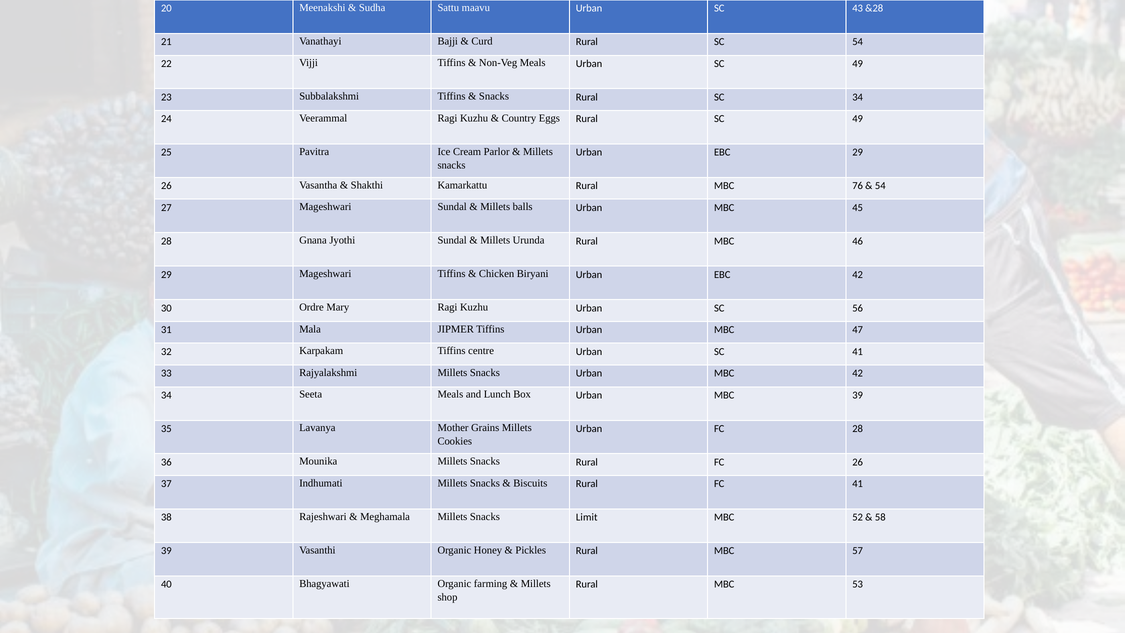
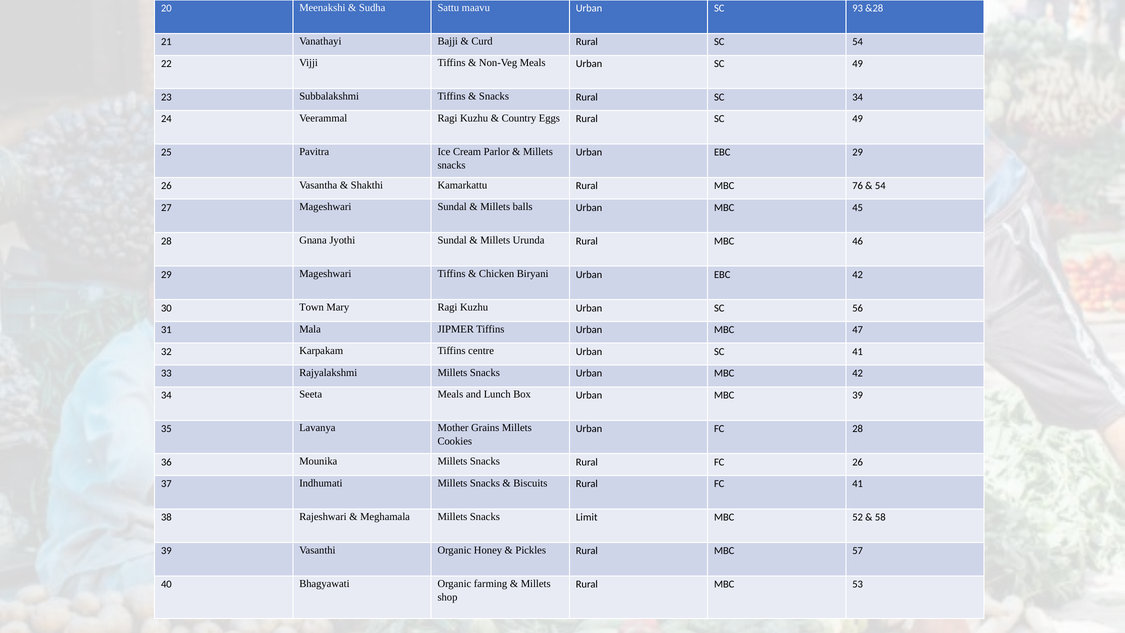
43: 43 -> 93 (858, 8)
Ordre: Ordre -> Town (312, 307)
